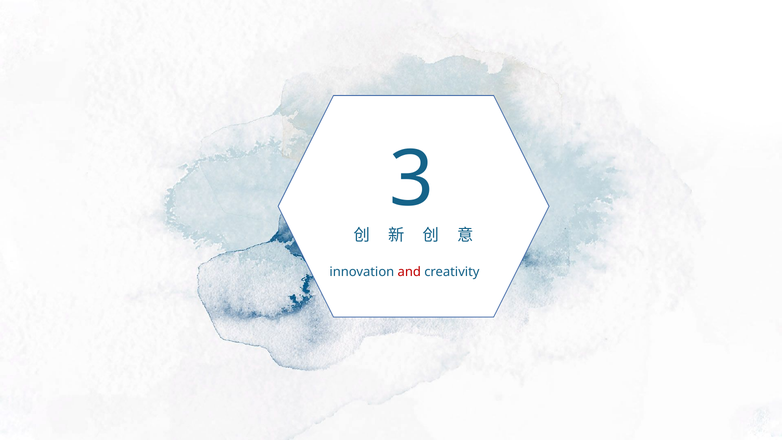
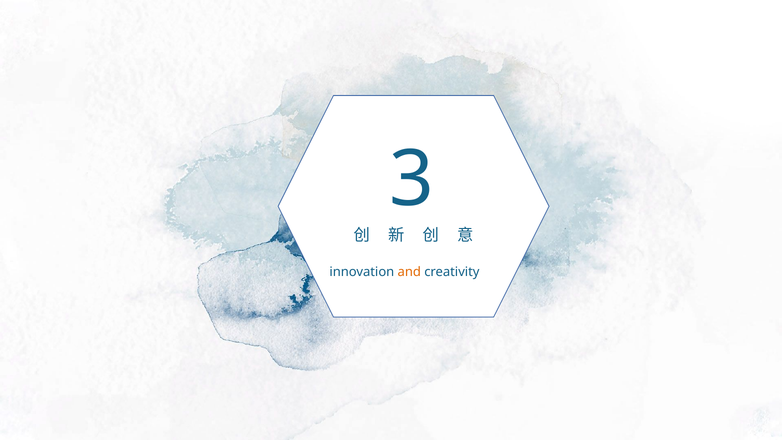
and colour: red -> orange (409, 272)
